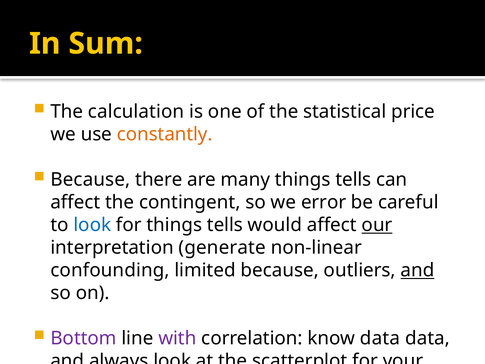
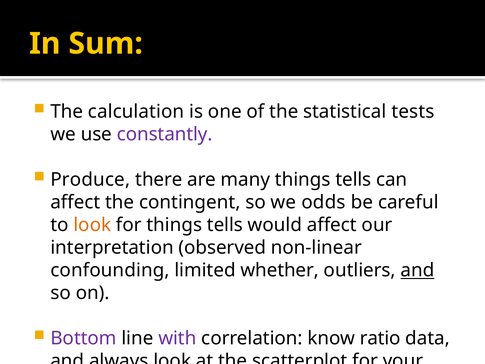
price: price -> tests (413, 112)
constantly colour: orange -> purple (165, 134)
Because: Because -> Produce (90, 180)
error: error -> odds (323, 202)
look colour: blue -> orange (92, 225)
our underline: present -> none (377, 225)
generate: generate -> observed (222, 248)
limited because: because -> whether (280, 270)
know data: data -> ratio (380, 338)
